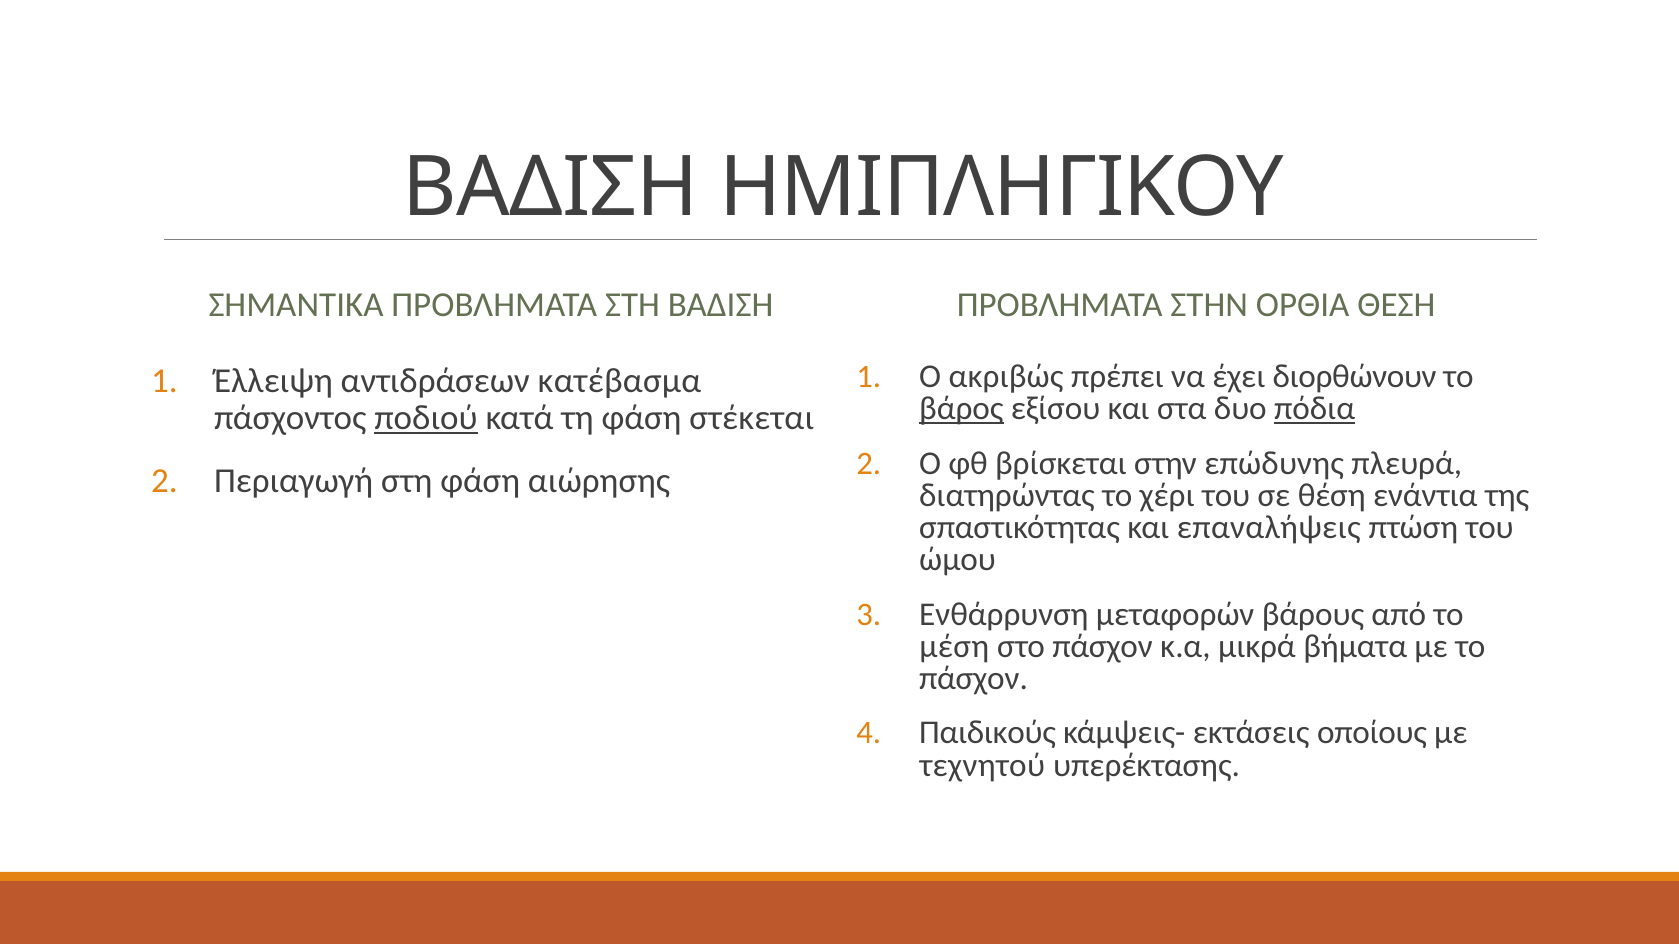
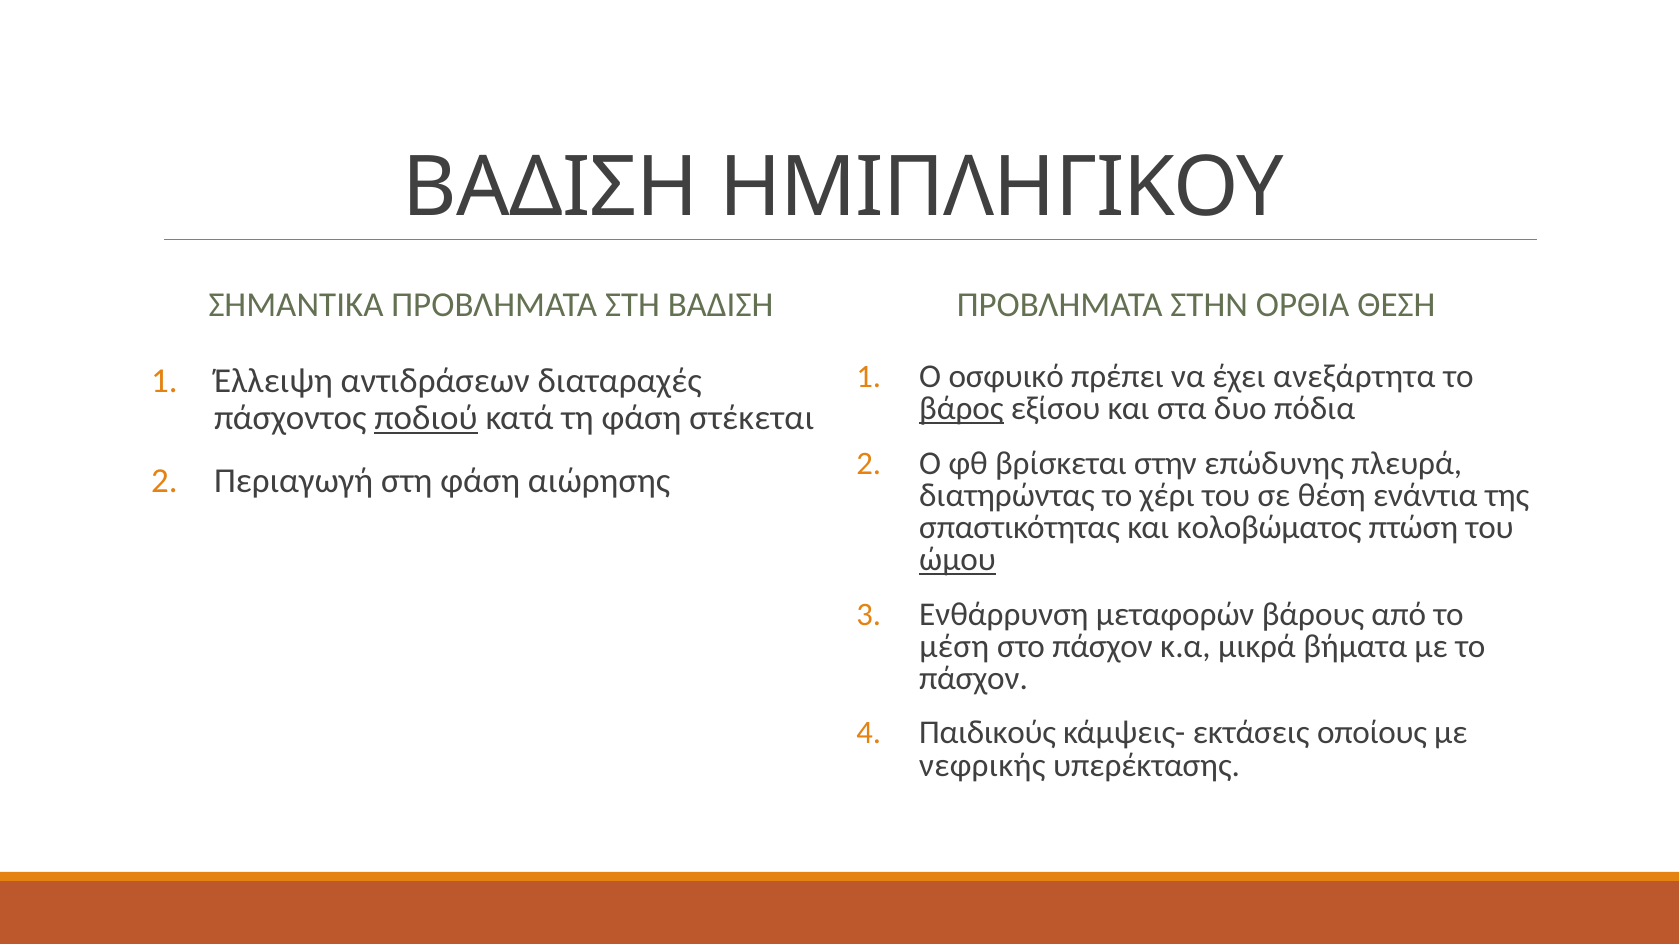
ακριβώς: ακριβώς -> οσφυικό (1006, 377)
διορθώνουν: διορθώνουν -> ανεξάρτητα (1354, 377)
κατέβασμα: κατέβασμα -> διαταραχές (620, 381)
πόδια underline: present -> none (1315, 409)
επαναλήψεις: επαναλήψεις -> κολοβώματος (1269, 528)
ώμου underline: none -> present (958, 560)
τεχνητού: τεχνητού -> νεφρικής (982, 765)
